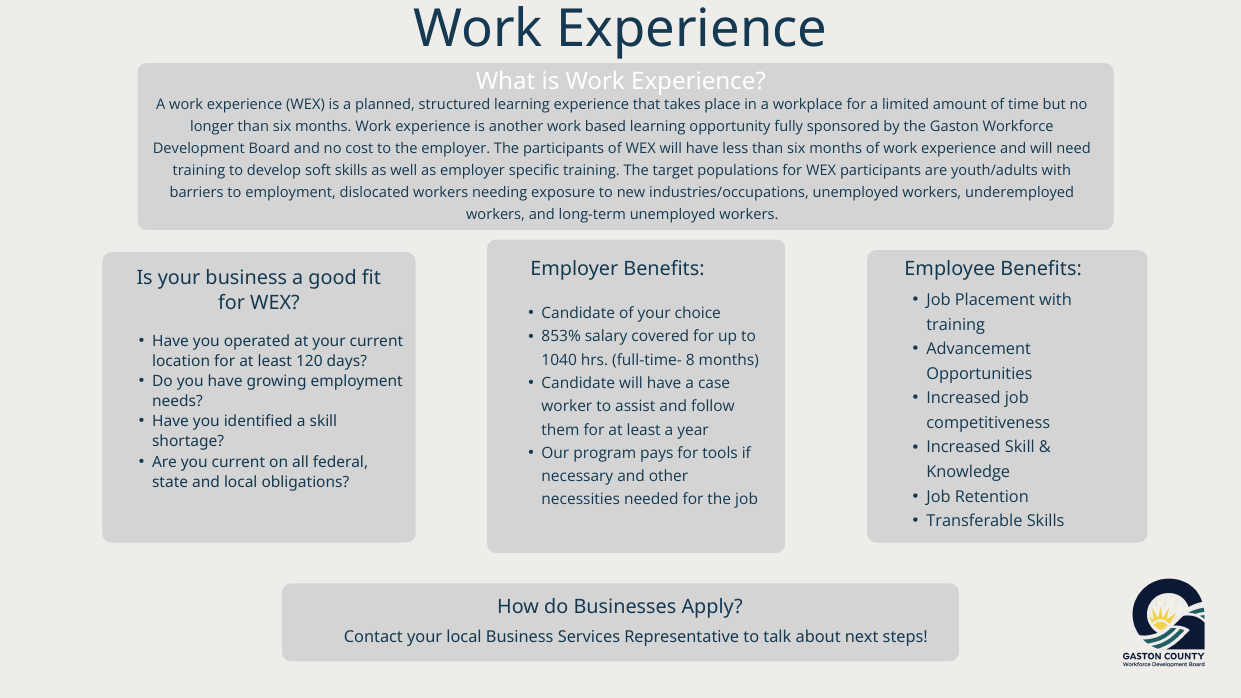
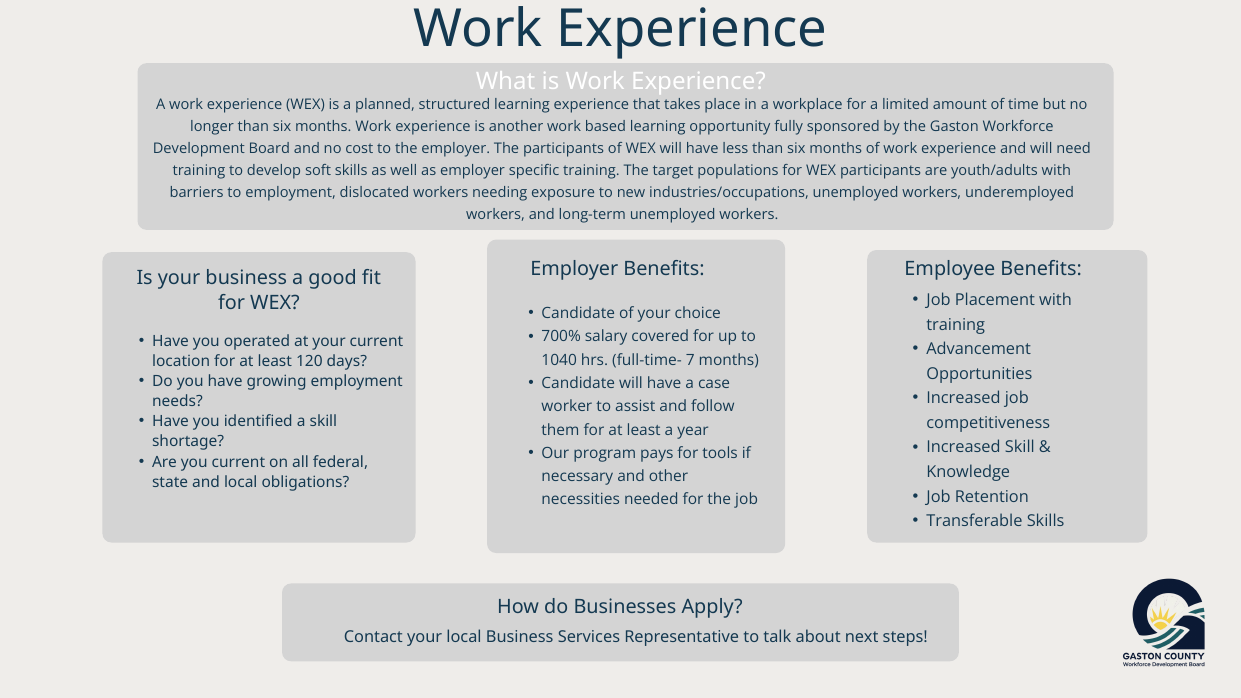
853%: 853% -> 700% (561, 337)
8: 8 -> 7 (690, 360)
